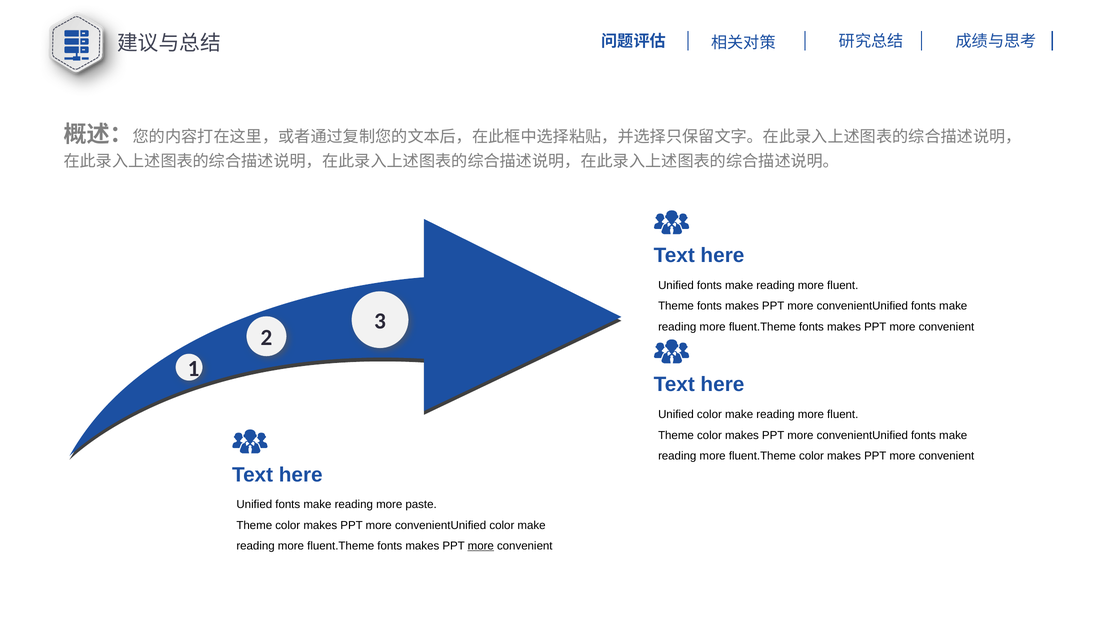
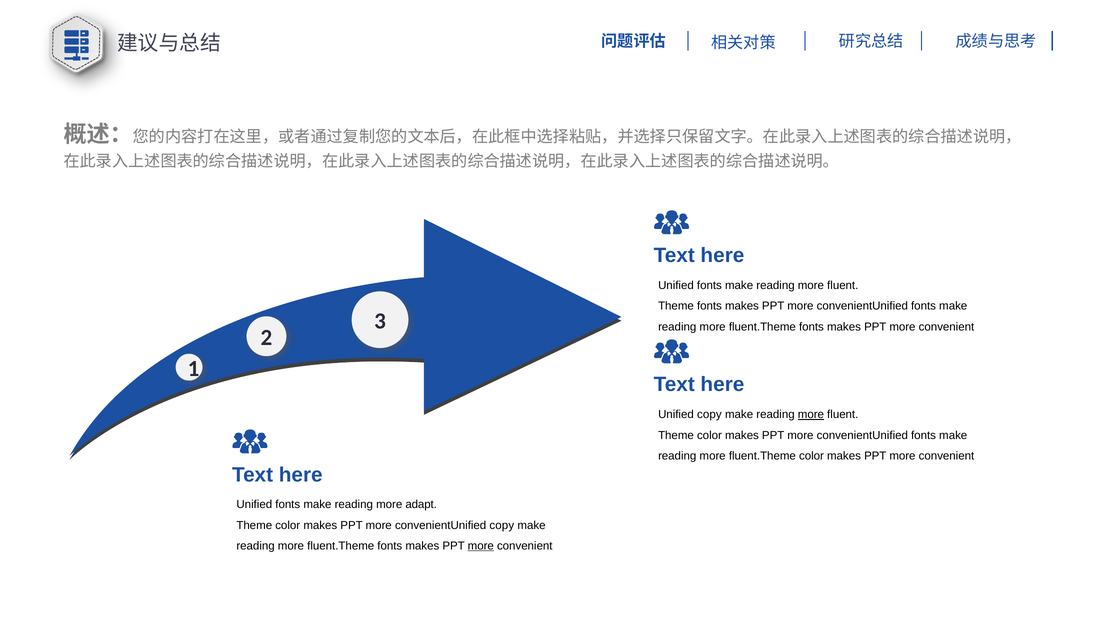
Unified color: color -> copy (709, 415)
more underline: none -> present (811, 415)
paste: paste -> adapt (421, 505)
convenientUnified color: color -> copy (502, 525)
